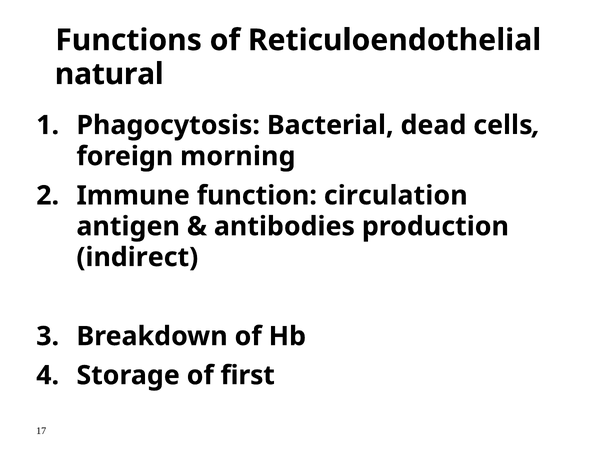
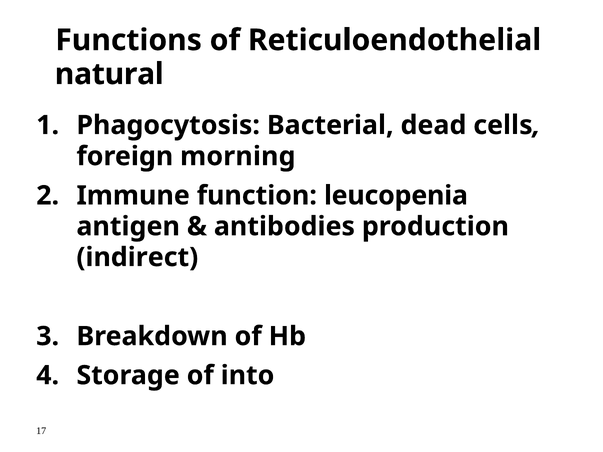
circulation: circulation -> leucopenia (396, 196)
first: first -> into (248, 376)
